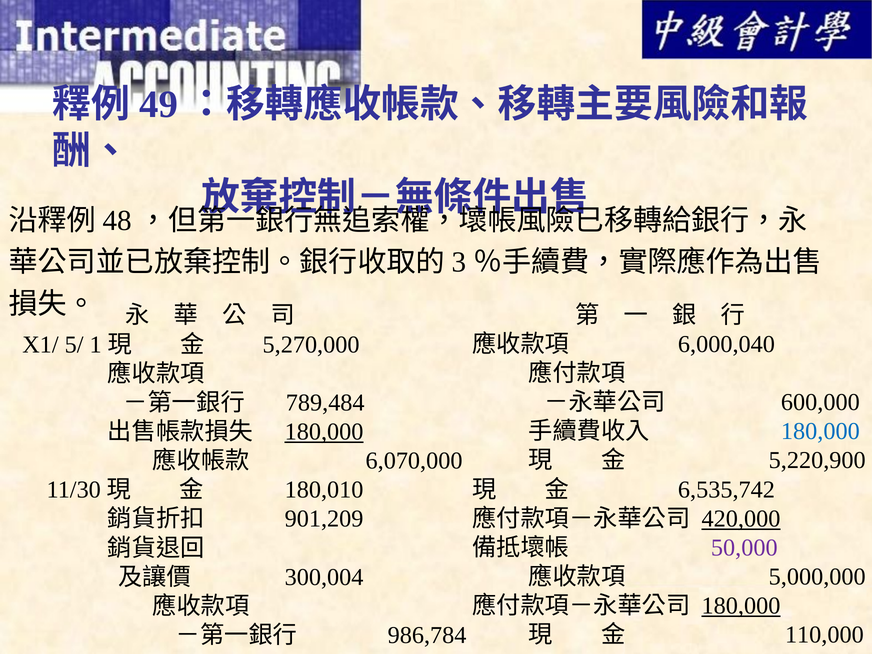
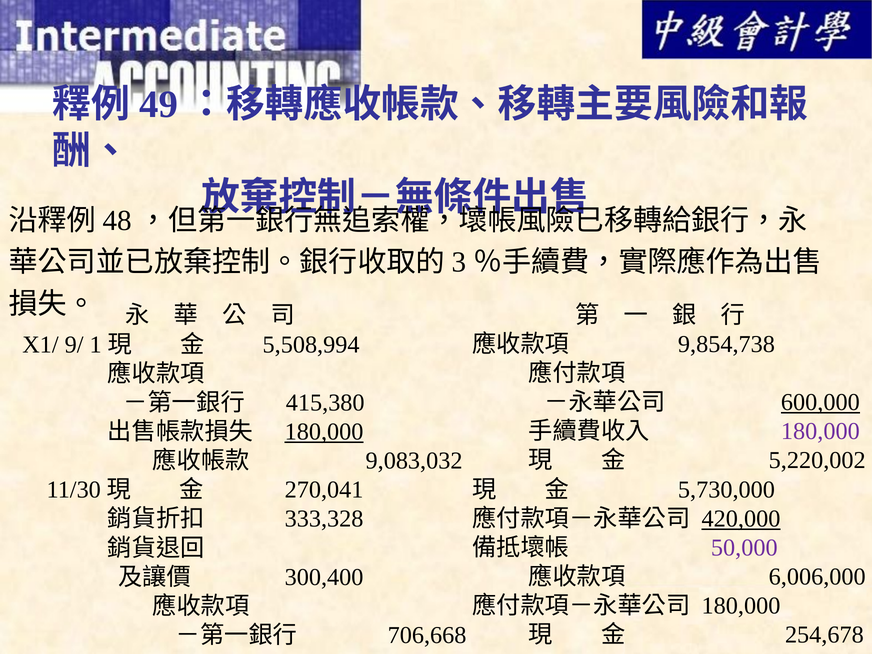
5/: 5/ -> 9/ (74, 345)
5,270,000: 5,270,000 -> 5,508,994 (311, 345)
6,000,040: 6,000,040 -> 9,854,738 (726, 344)
600,000 underline: none -> present (820, 402)
789,484: 789,484 -> 415,380 (325, 403)
180,000 colour: blue -> purple (820, 431)
5,220,900: 5,220,900 -> 5,220,002 (817, 460)
6,070,000: 6,070,000 -> 9,083,032 (414, 461)
180,010: 180,010 -> 270,041 (324, 490)
6,535,742: 6,535,742 -> 5,730,000 (726, 490)
901,209: 901,209 -> 333,328 (324, 519)
5,000,000: 5,000,000 -> 6,006,000 (817, 577)
300,004: 300,004 -> 300,400 (324, 577)
180,000 underline: present -> none (741, 606)
110,000: 110,000 -> 254,678 (824, 635)
986,784: 986,784 -> 706,668 (427, 635)
